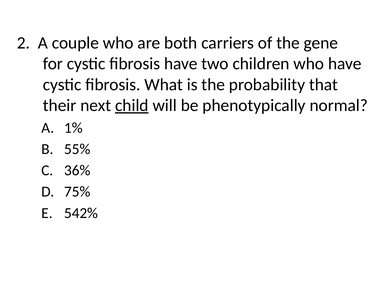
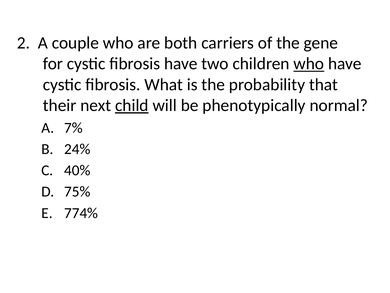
who underline: none -> present (309, 64)
1%: 1% -> 7% (73, 128)
55%: 55% -> 24% (77, 149)
36%: 36% -> 40% (77, 170)
542%: 542% -> 774% (81, 213)
